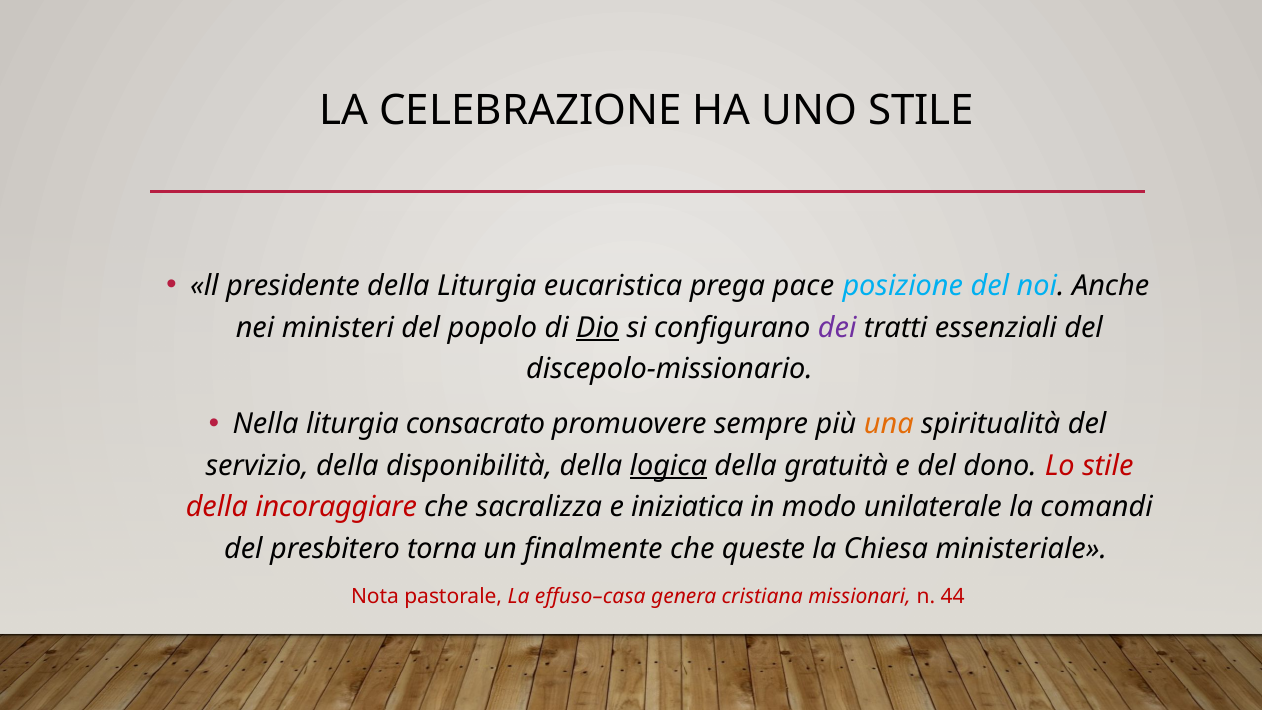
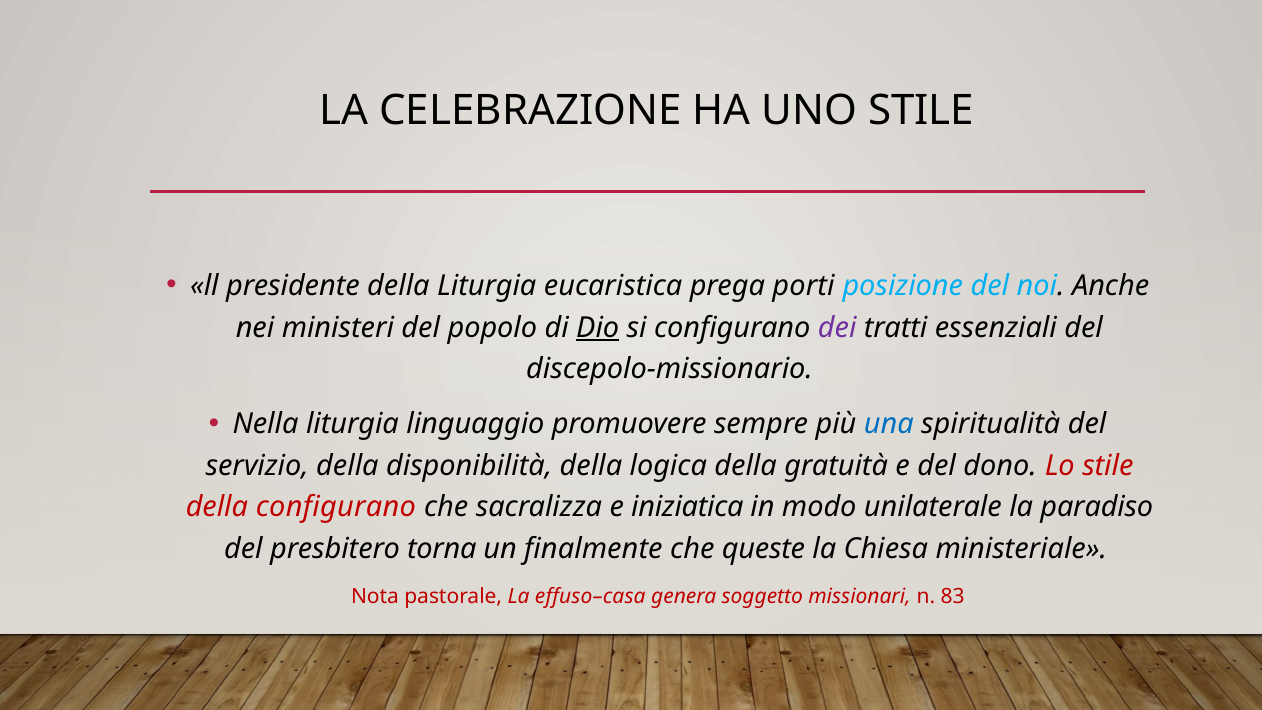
pace: pace -> porti (804, 286)
consacrato: consacrato -> linguaggio (475, 424)
una colour: orange -> blue (889, 424)
logica underline: present -> none (668, 466)
della incoraggiare: incoraggiare -> configurano (336, 507)
comandi: comandi -> paradiso (1097, 507)
cristiana: cristiana -> soggetto (762, 596)
44: 44 -> 83 (953, 596)
